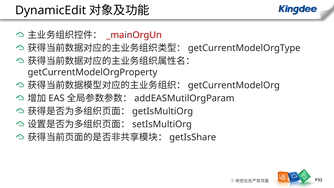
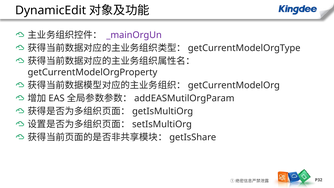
_mainOrgUn colour: red -> purple (134, 35)
